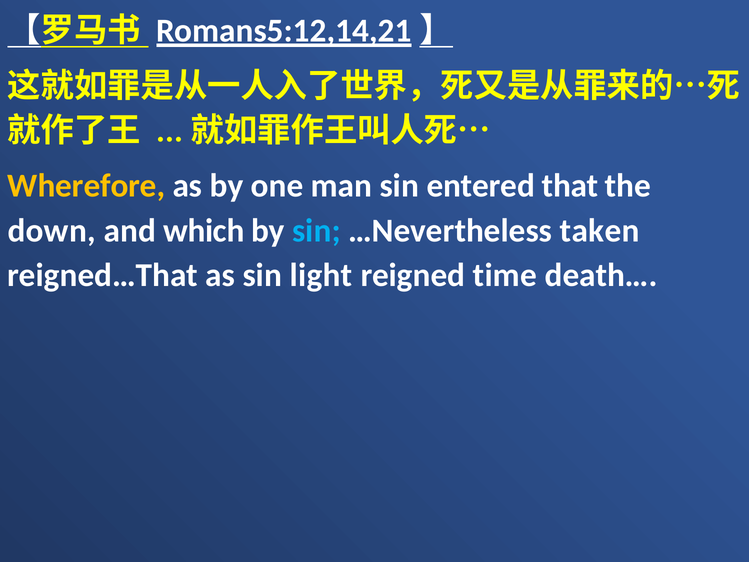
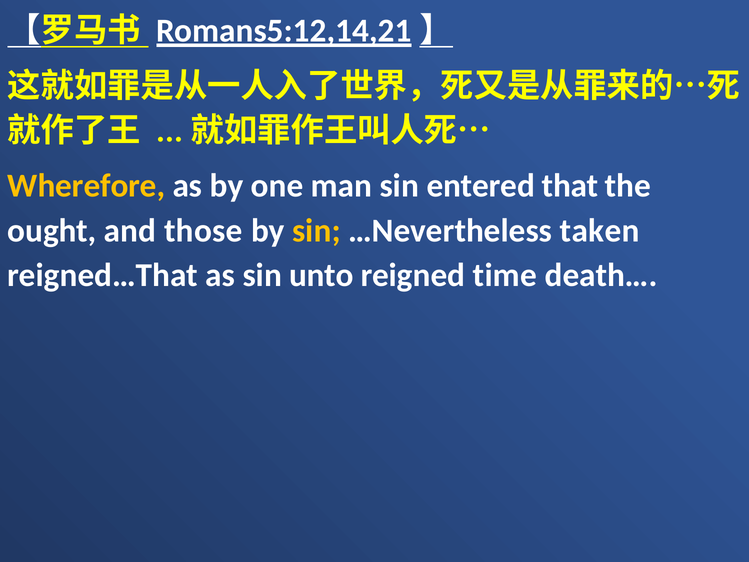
down: down -> ought (52, 231)
which: which -> those (203, 231)
sin colour: light blue -> yellow (316, 231)
light: light -> unto (321, 275)
